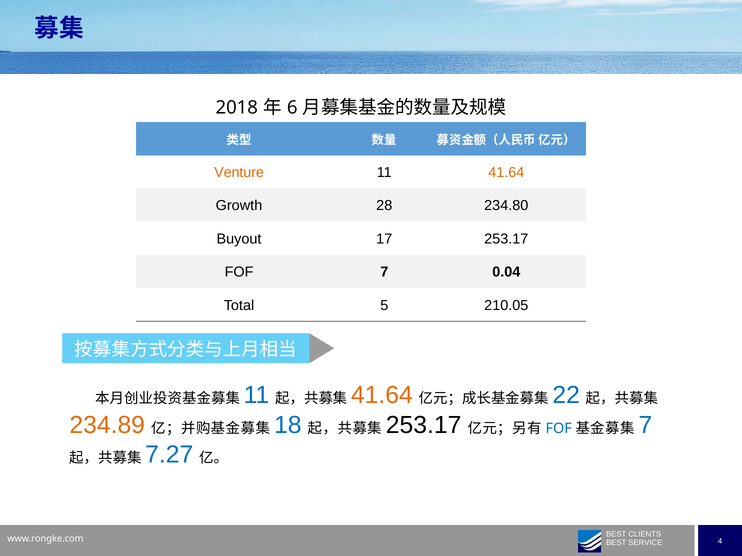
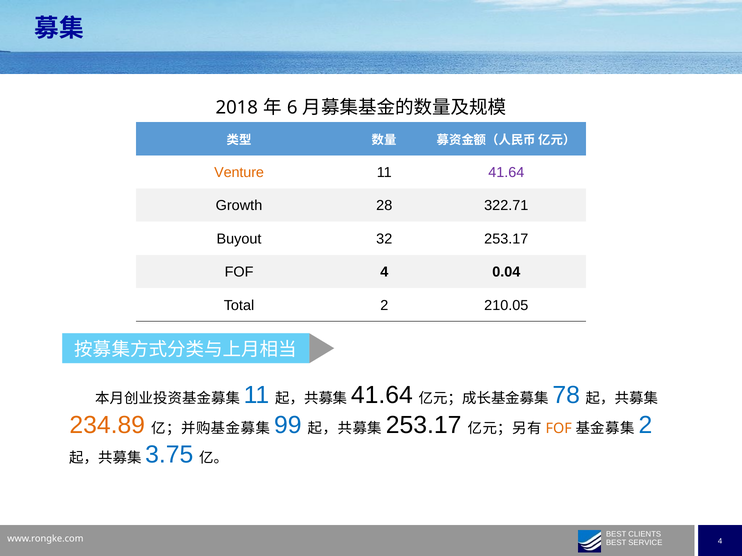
41.64 colour: orange -> purple (506, 173)
234.80: 234.80 -> 322.71 (506, 206)
17: 17 -> 32 (384, 239)
FOF 7: 7 -> 4 (384, 272)
Total 5: 5 -> 2 (384, 306)
41.64 colour: orange -> black (382, 396)
22: 22 -> 78 (566, 396)
18: 18 -> 99 (288, 425)
FOF colour: blue -> orange (559, 429)
7: 7 -> 2 (645, 425)
7.27: 7.27 -> 3.75 (169, 455)
